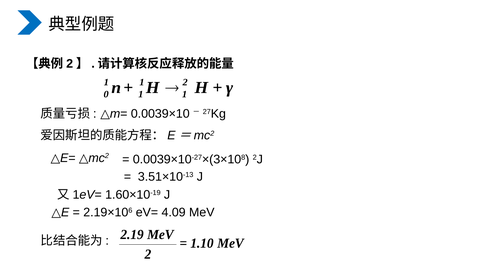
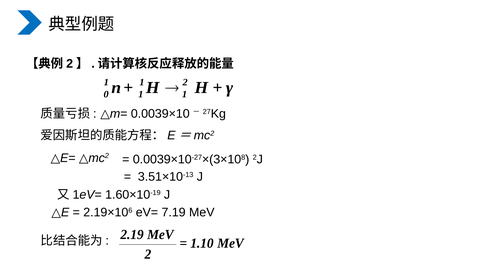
4.09: 4.09 -> 7.19 (174, 212)
